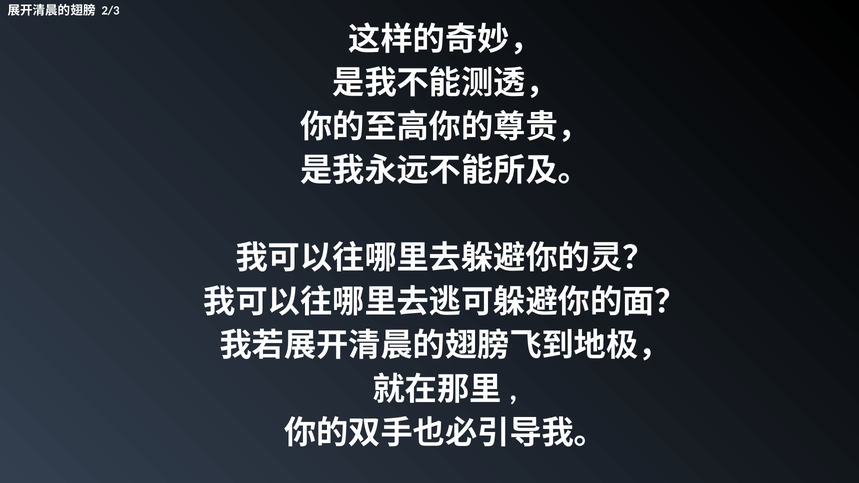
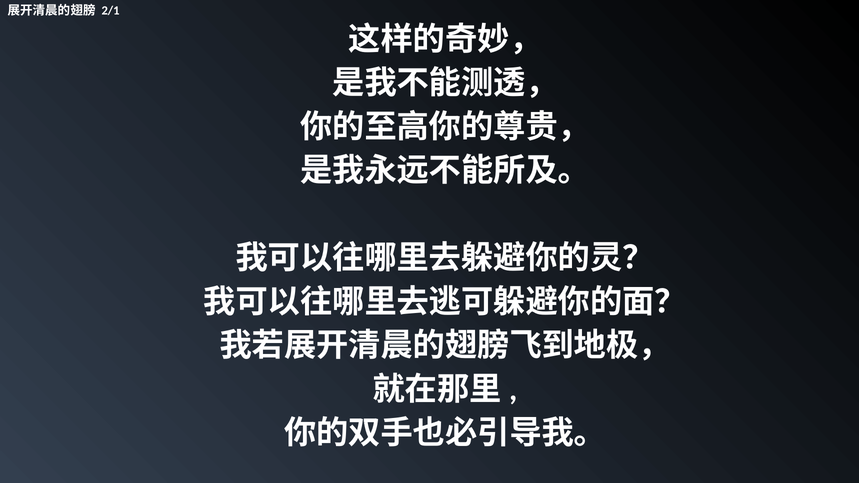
2/3: 2/3 -> 2/1 (111, 11)
